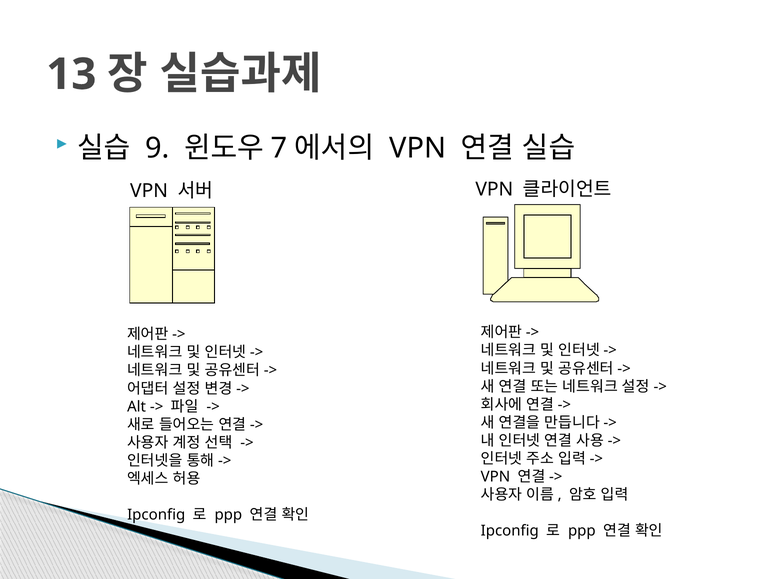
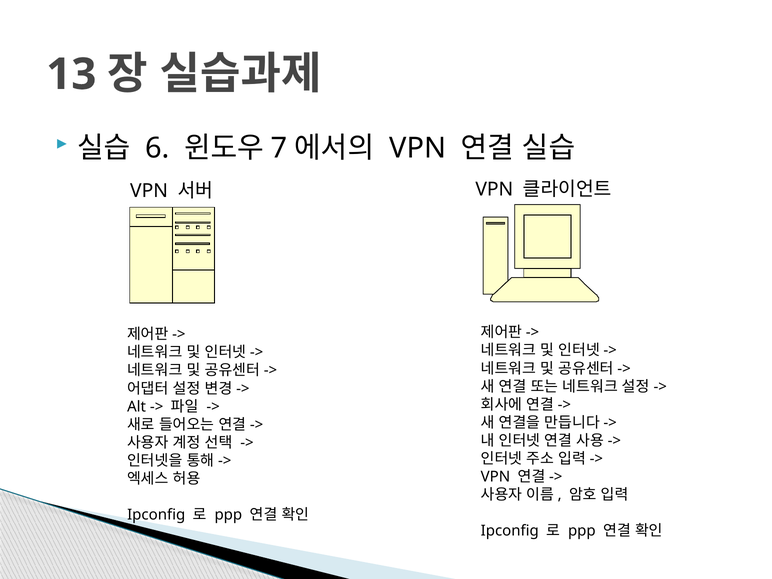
9: 9 -> 6 (158, 148)
